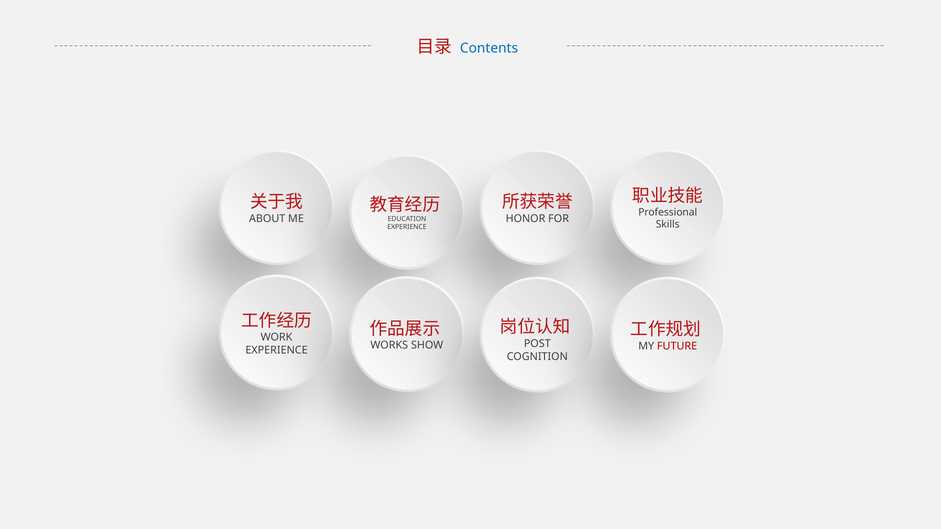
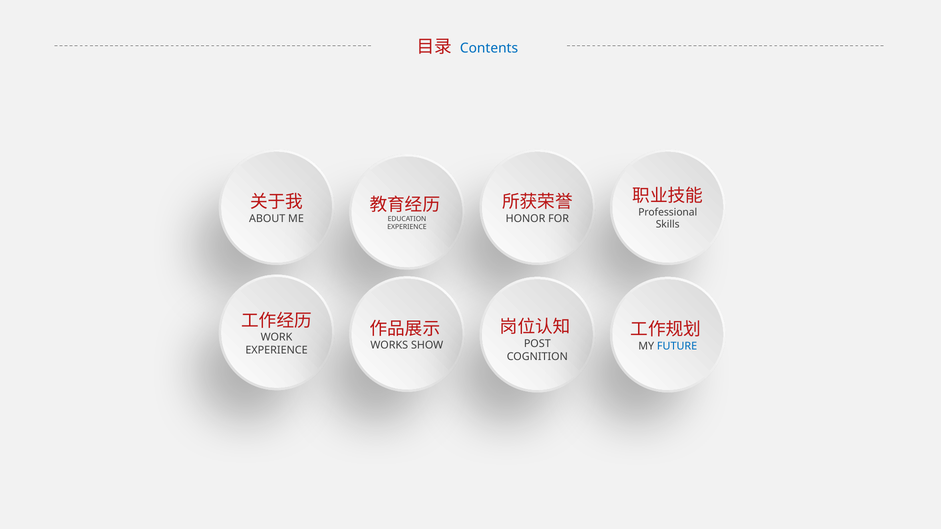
FUTURE colour: red -> blue (677, 346)
